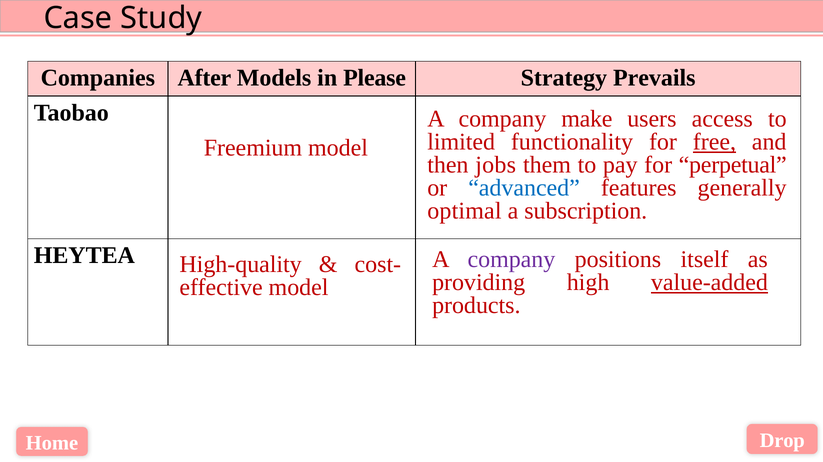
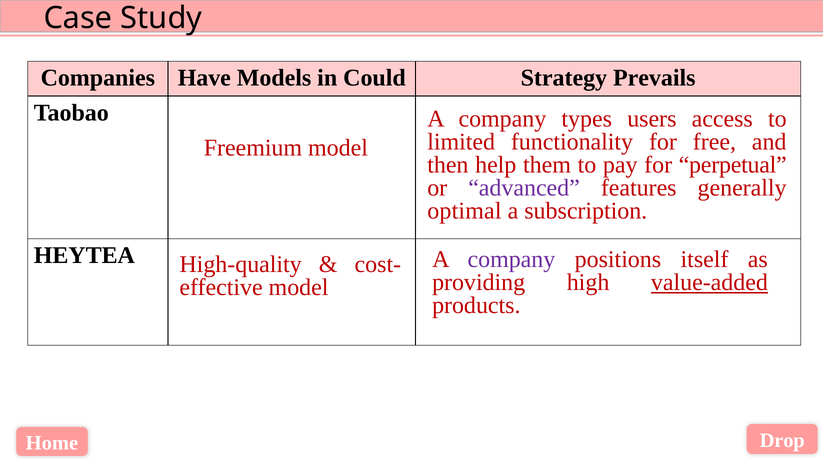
After: After -> Have (204, 78)
Please: Please -> Could (374, 78)
make: make -> types (587, 119)
free underline: present -> none (714, 142)
jobs: jobs -> help (496, 165)
advanced colour: blue -> purple (524, 188)
